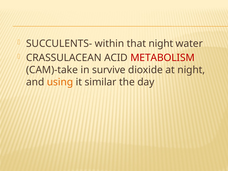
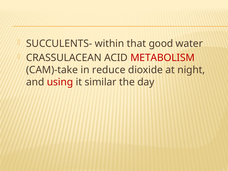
that night: night -> good (161, 43)
survive: survive -> reduce (109, 70)
using colour: orange -> red (60, 82)
